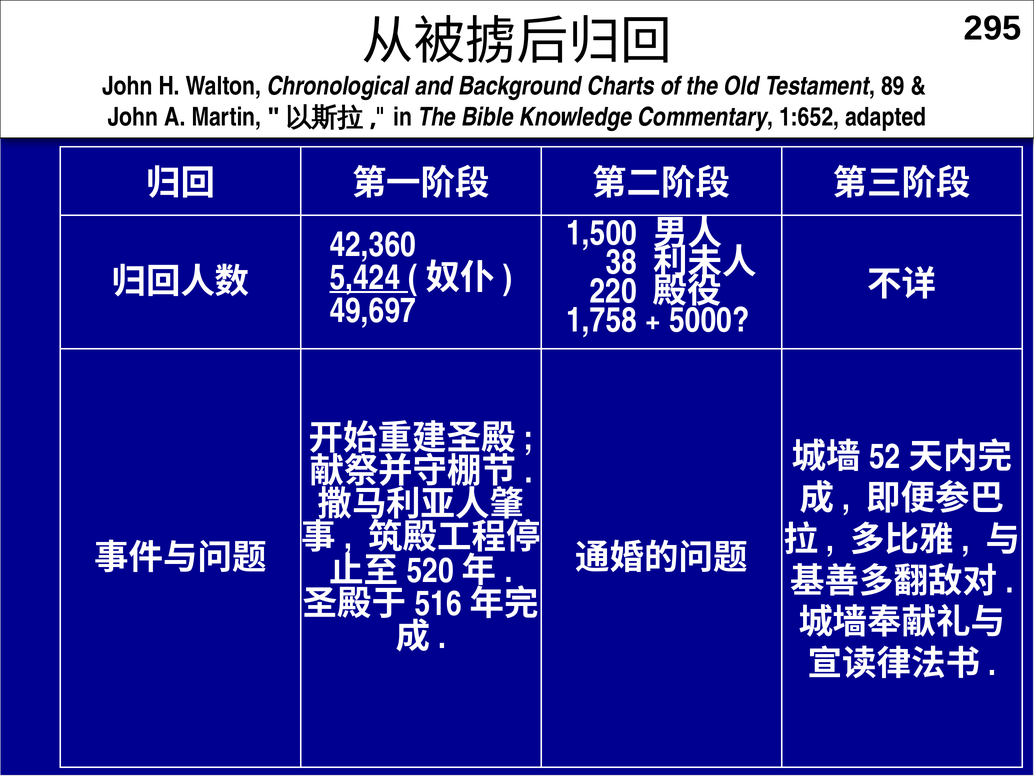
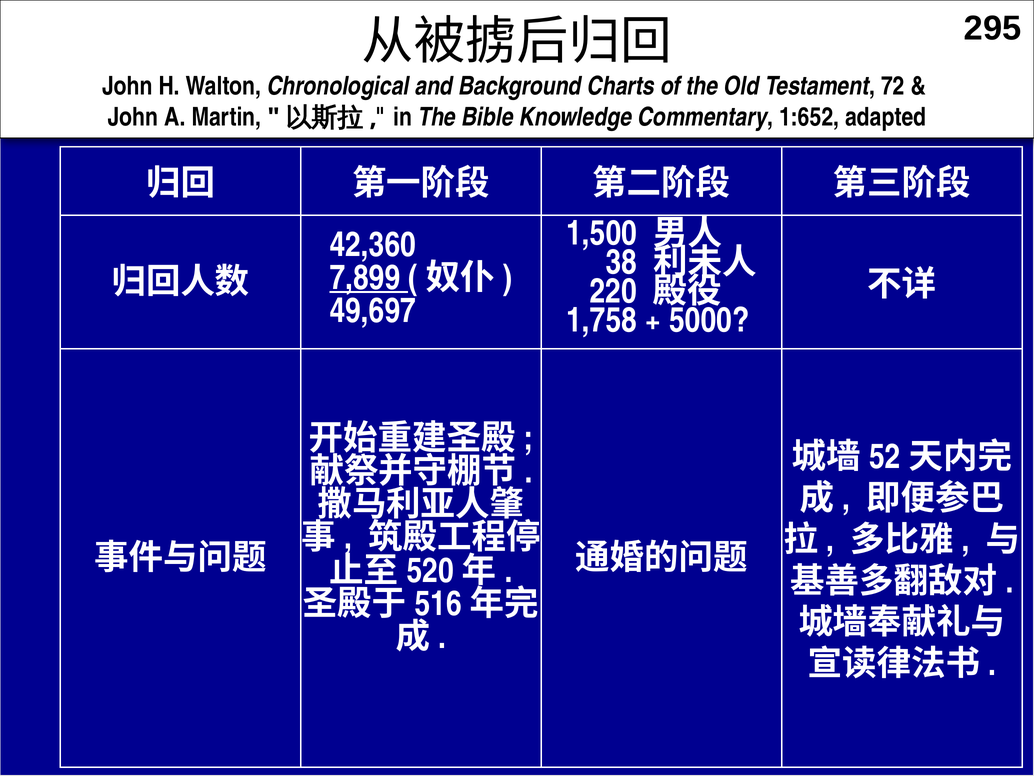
89: 89 -> 72 (893, 86)
5,424: 5,424 -> 7,899 (365, 278)
